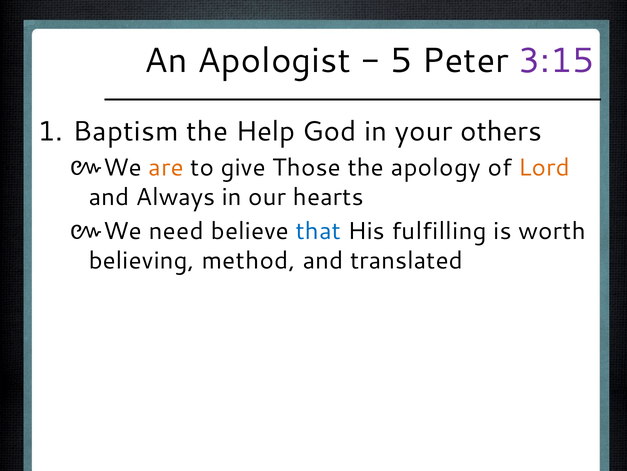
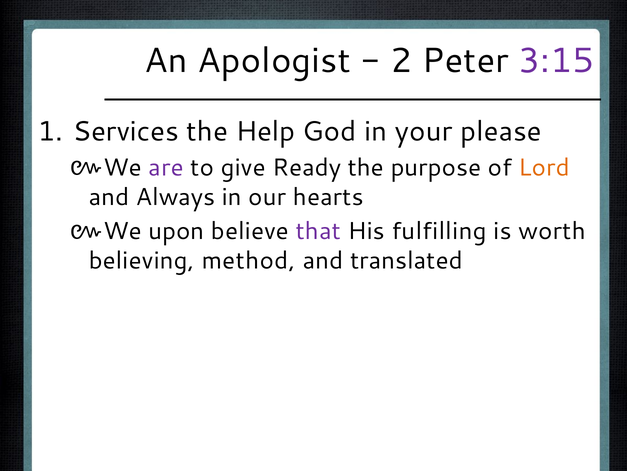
5: 5 -> 2 (401, 60)
Baptism: Baptism -> Services (126, 132)
others: others -> please (501, 132)
are colour: orange -> purple (166, 168)
Those: Those -> Ready (307, 168)
apology: apology -> purpose (436, 168)
need: need -> upon (176, 231)
that colour: blue -> purple (318, 231)
